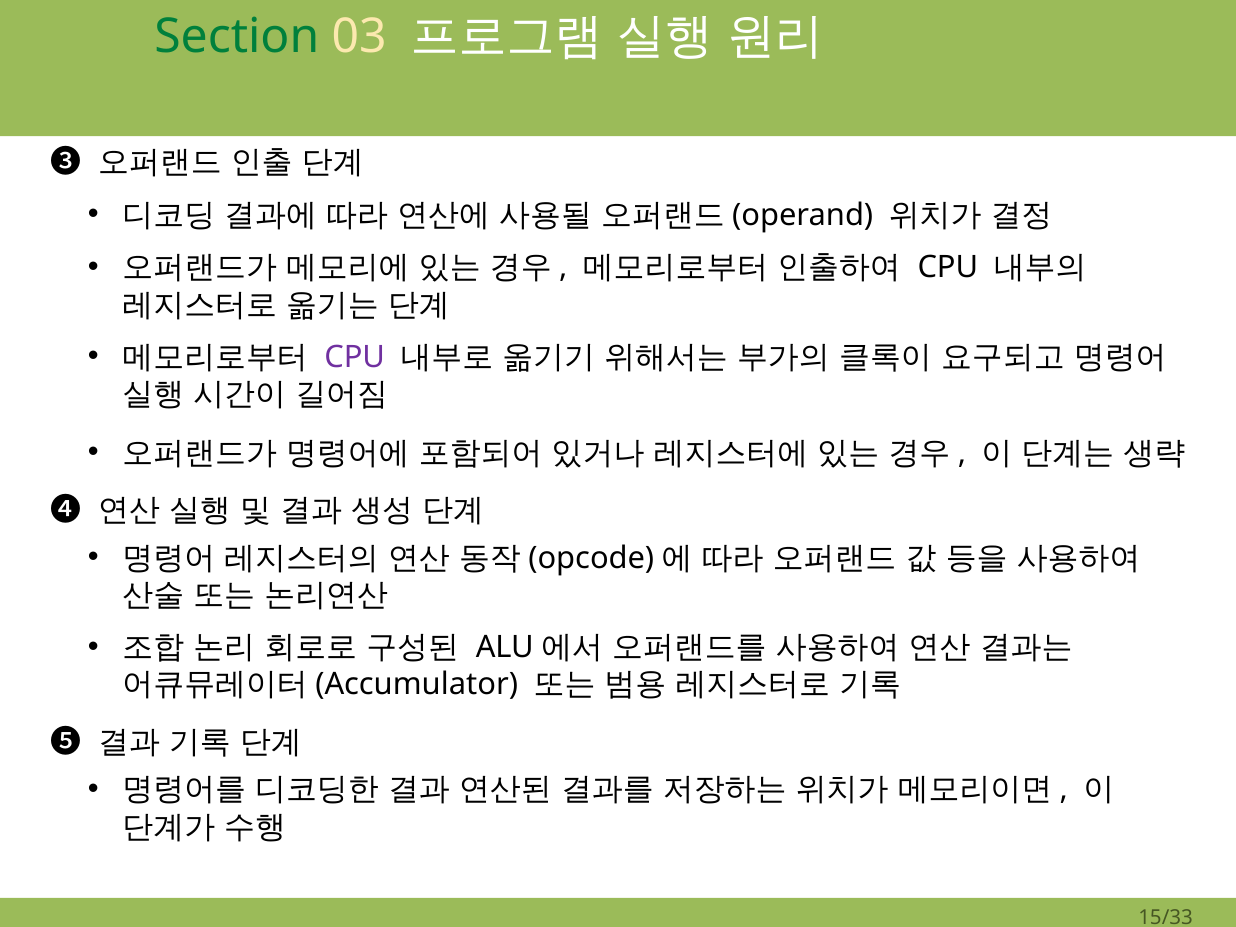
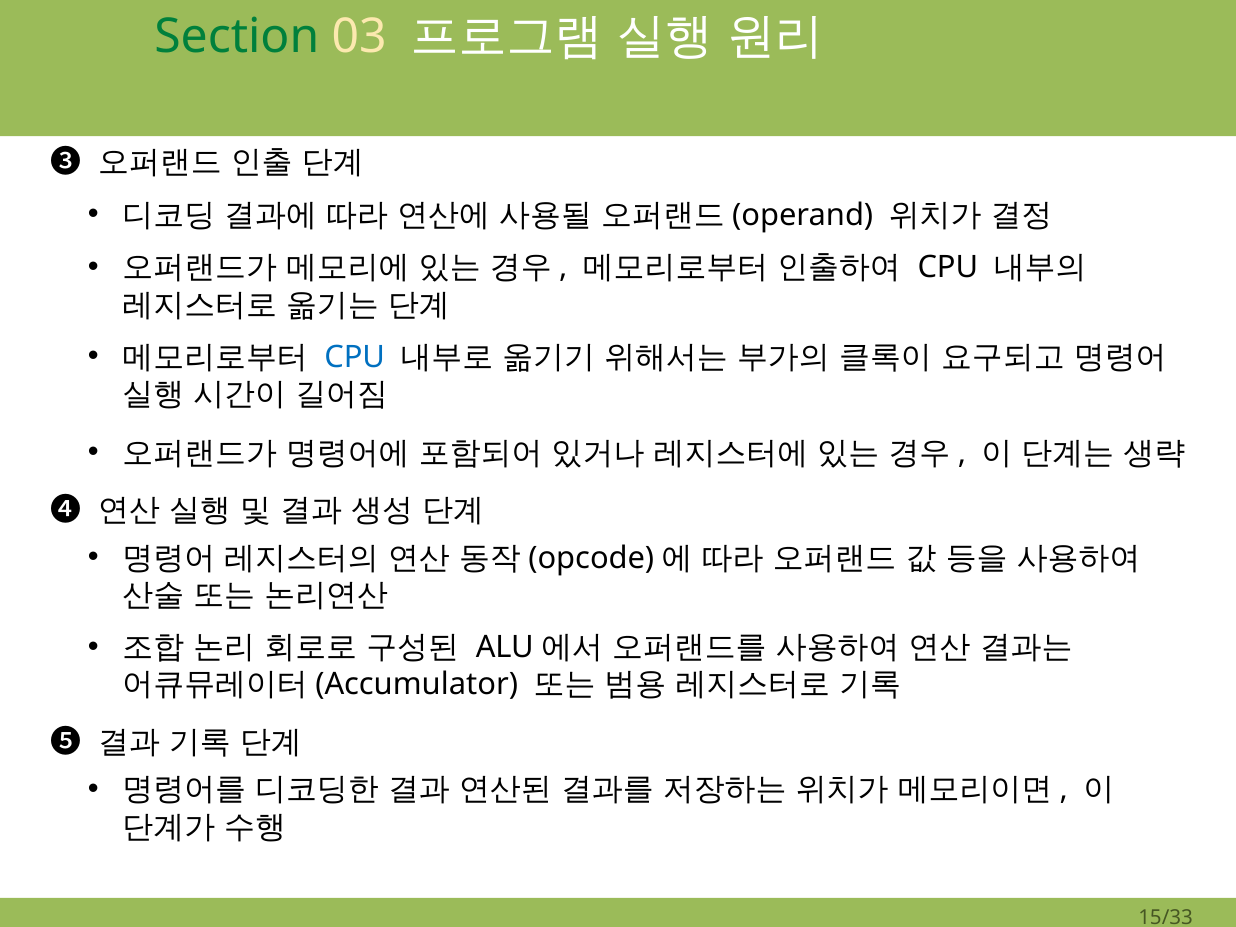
CPU colour: purple -> blue (355, 357)
